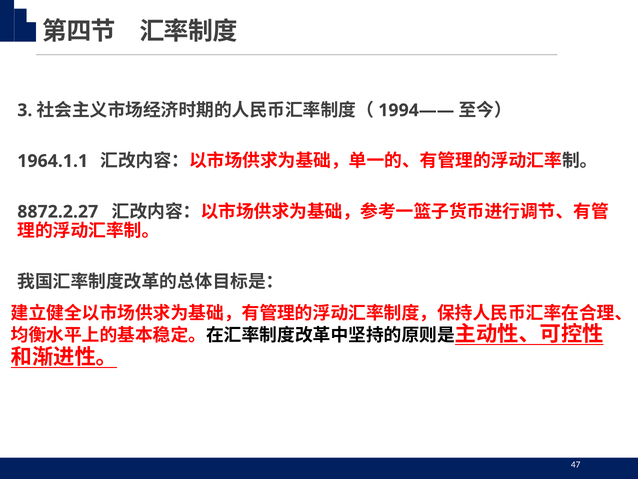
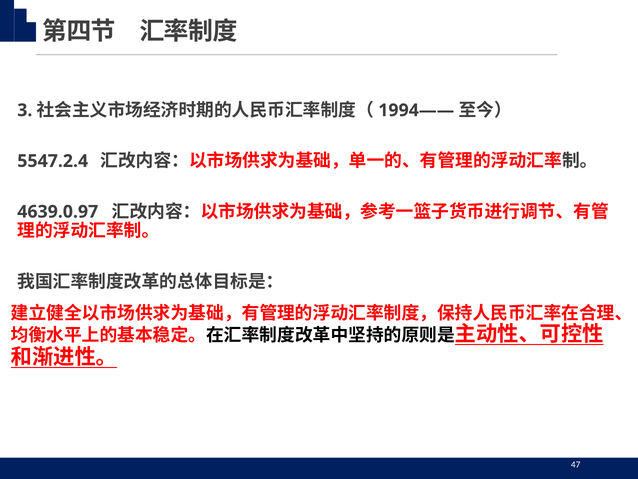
1964.1.1: 1964.1.1 -> 5547.2.4 (53, 161)
8872.2.27: 8872.2.27 -> 4639.0.97 (58, 212)
